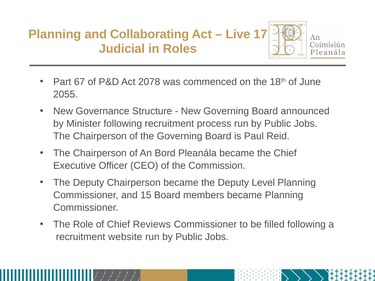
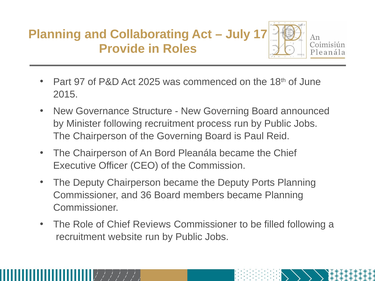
Live: Live -> July (238, 34)
Judicial: Judicial -> Provide (122, 49)
67: 67 -> 97 (79, 82)
2078: 2078 -> 2025 (149, 82)
2055: 2055 -> 2015 (66, 94)
Level: Level -> Ports (263, 183)
15: 15 -> 36 (146, 195)
